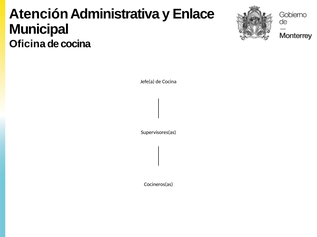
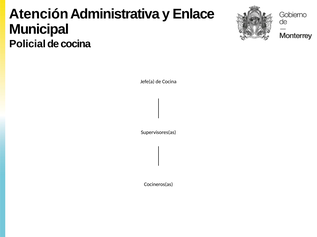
Oficina: Oficina -> Policial (27, 44)
